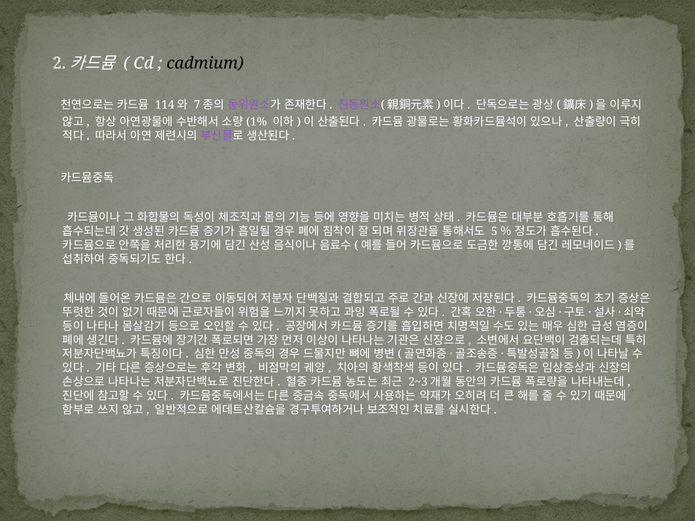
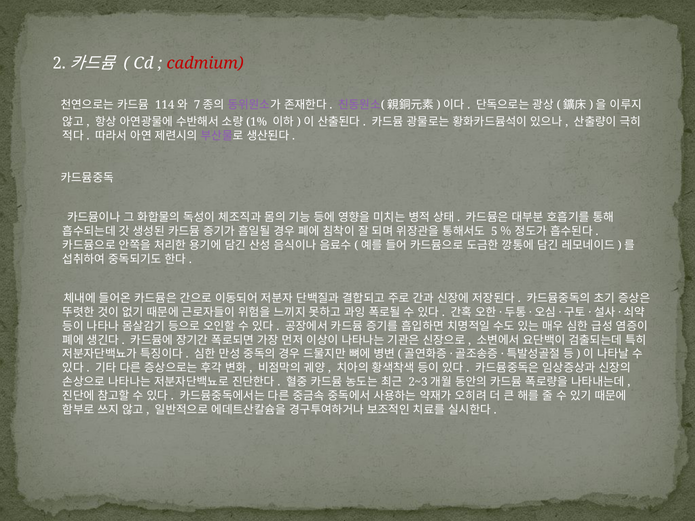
cadmium colour: black -> red (205, 63)
